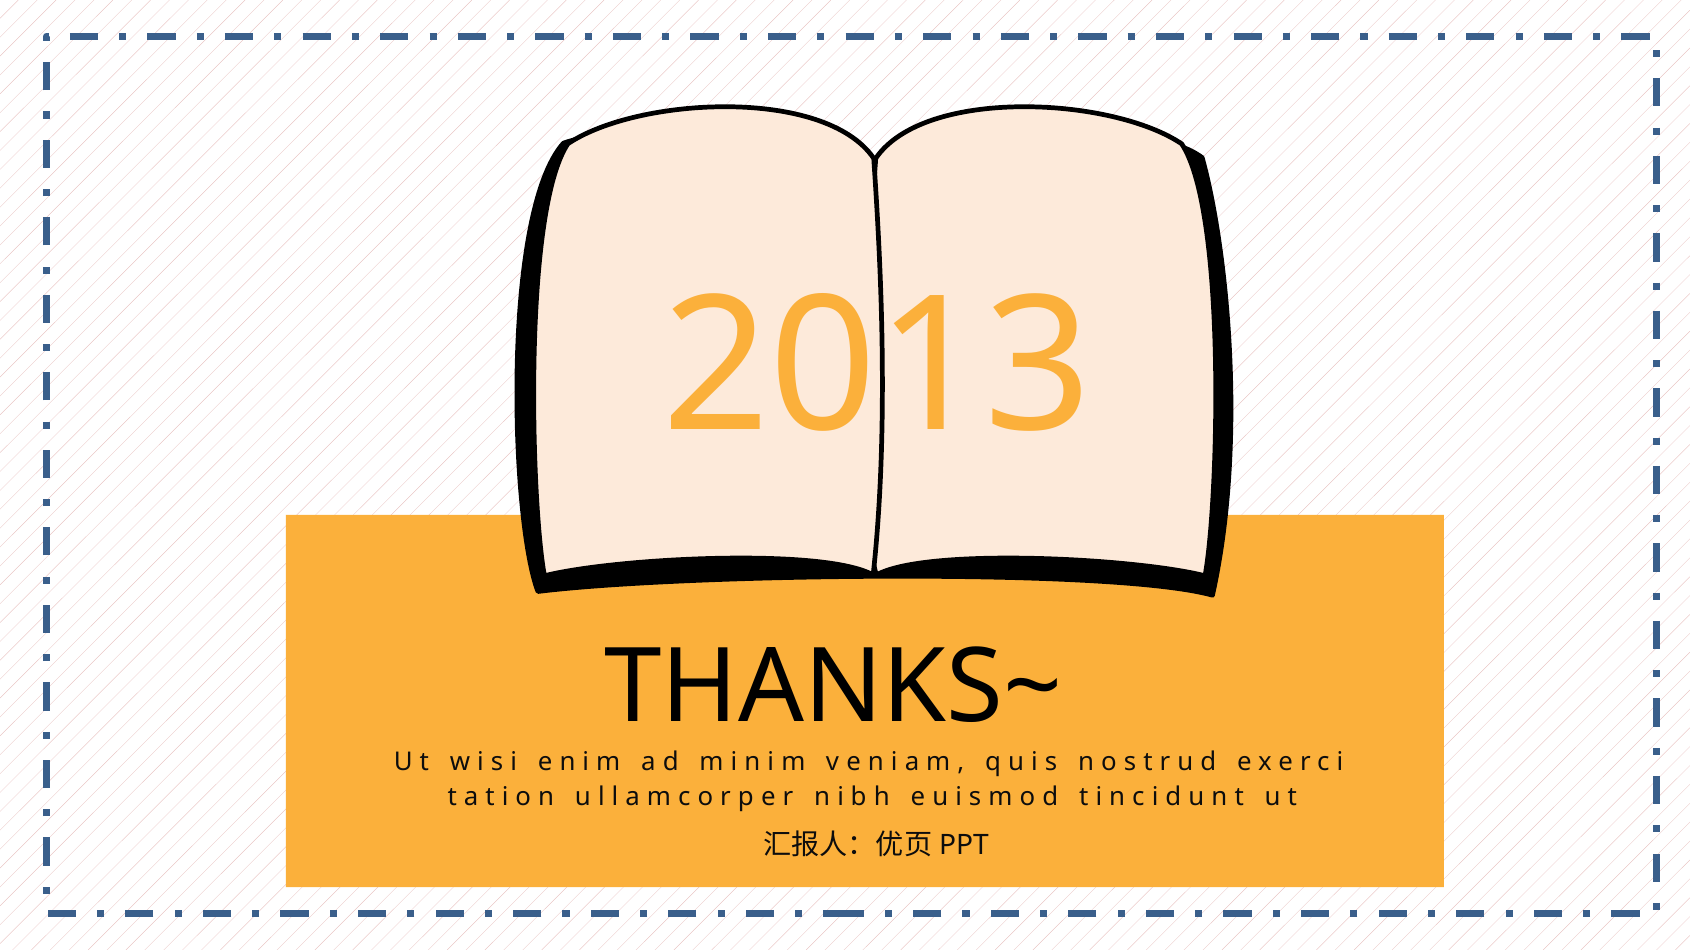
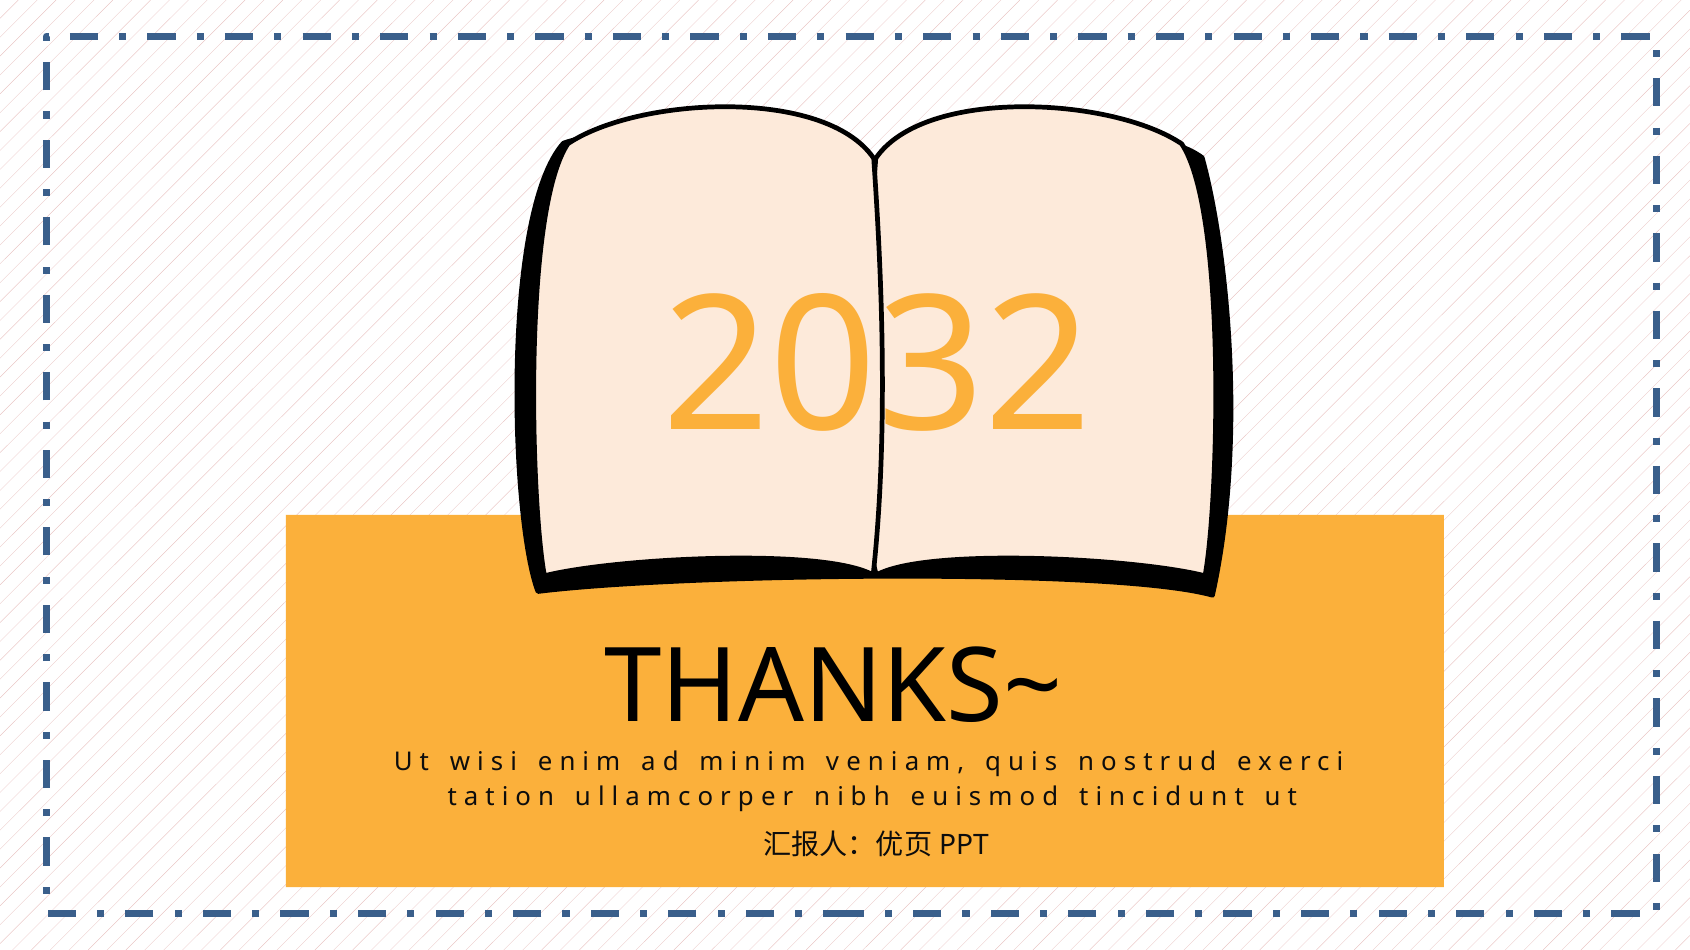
2013: 2013 -> 2032 (877, 368)
